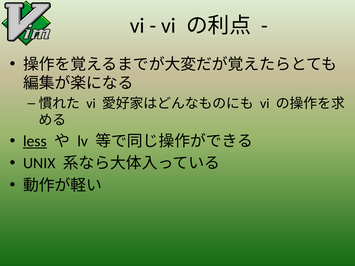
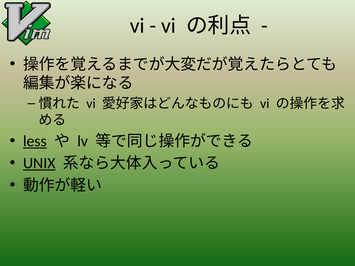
UNIX underline: none -> present (39, 163)
